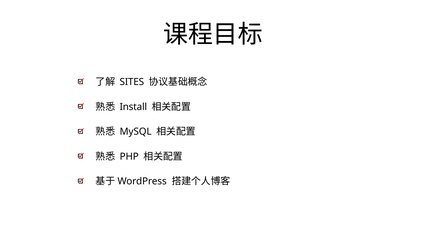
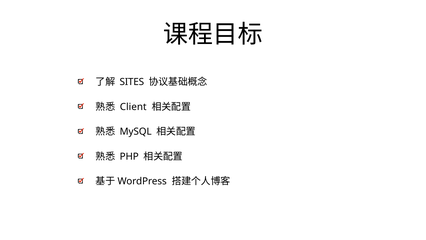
Install: Install -> Client (133, 107)
